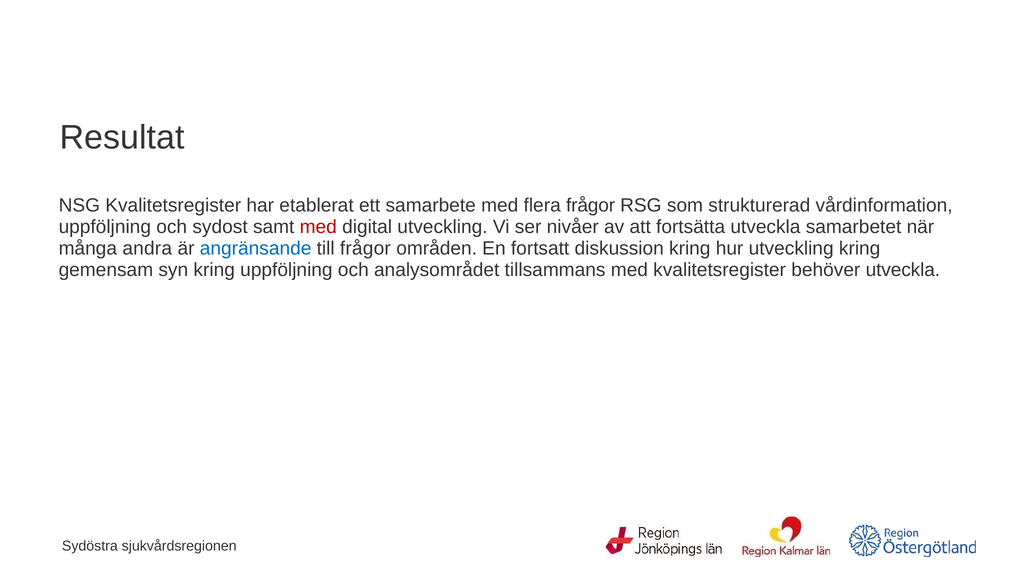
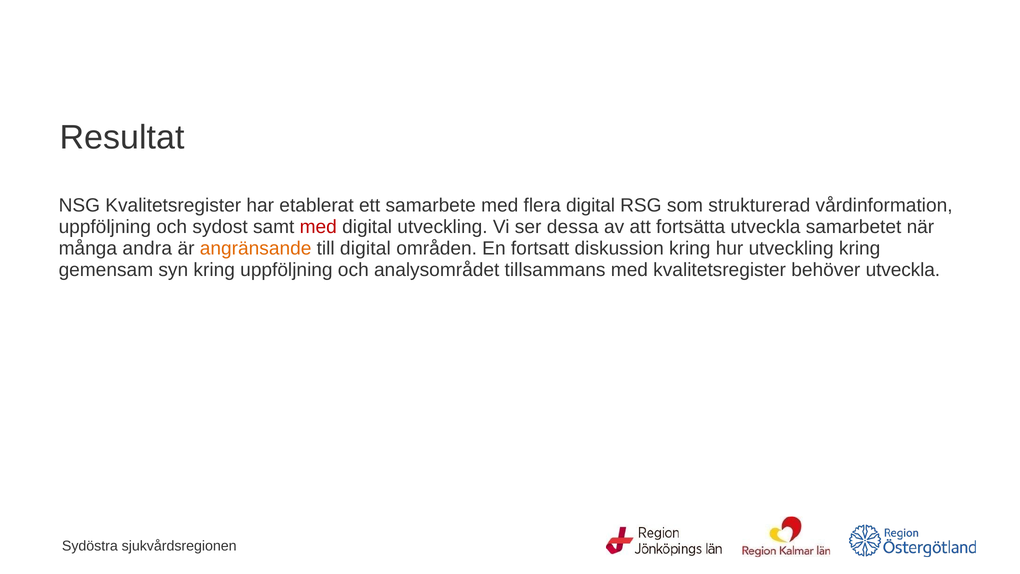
flera frågor: frågor -> digital (591, 205)
nivåer: nivåer -> dessa (573, 227)
angränsande colour: blue -> orange (256, 248)
till frågor: frågor -> digital (365, 248)
